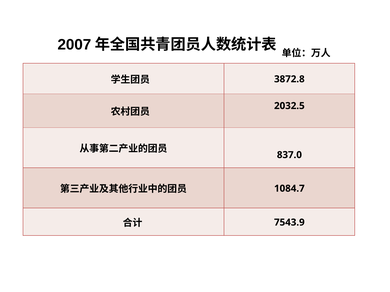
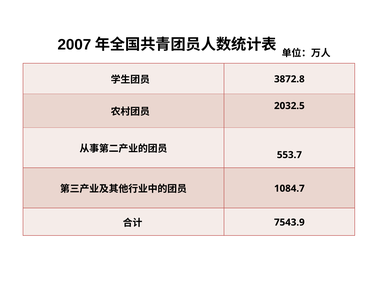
837.0: 837.0 -> 553.7 (289, 155)
